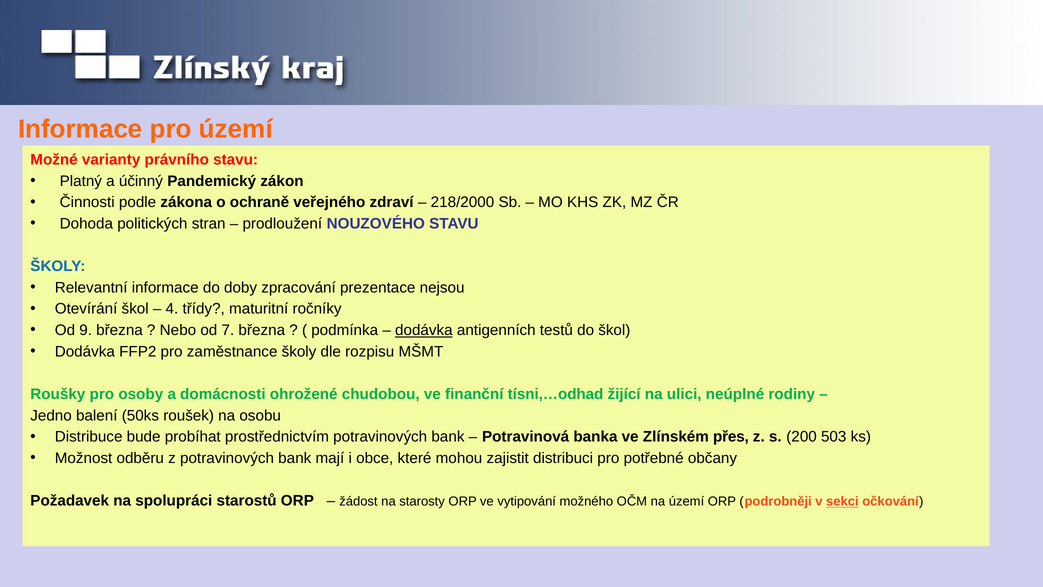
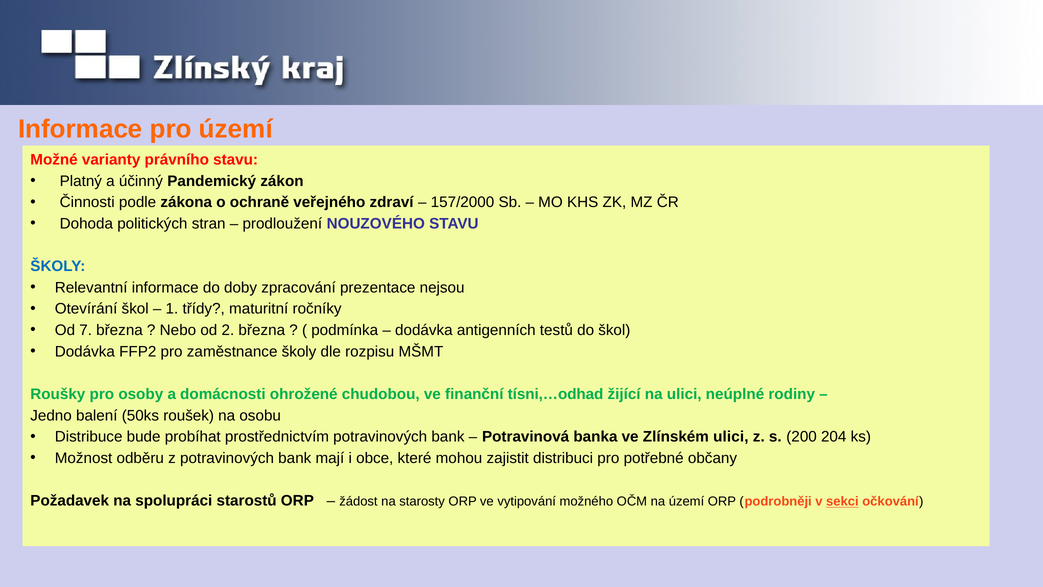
218/2000: 218/2000 -> 157/2000 (462, 202)
4: 4 -> 1 (172, 309)
9: 9 -> 7 (86, 330)
7: 7 -> 2 (228, 330)
dodávka underline: present -> none (424, 330)
Zlínském přes: přes -> ulici (731, 437)
503: 503 -> 204 (834, 437)
